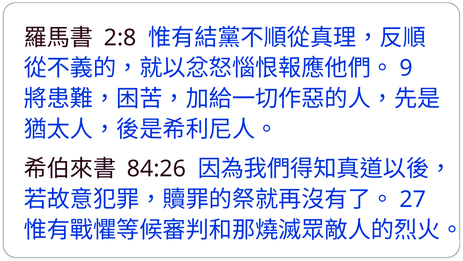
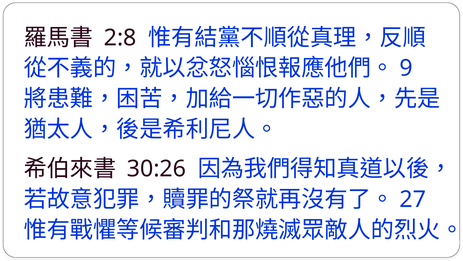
84:26: 84:26 -> 30:26 (157, 169)
